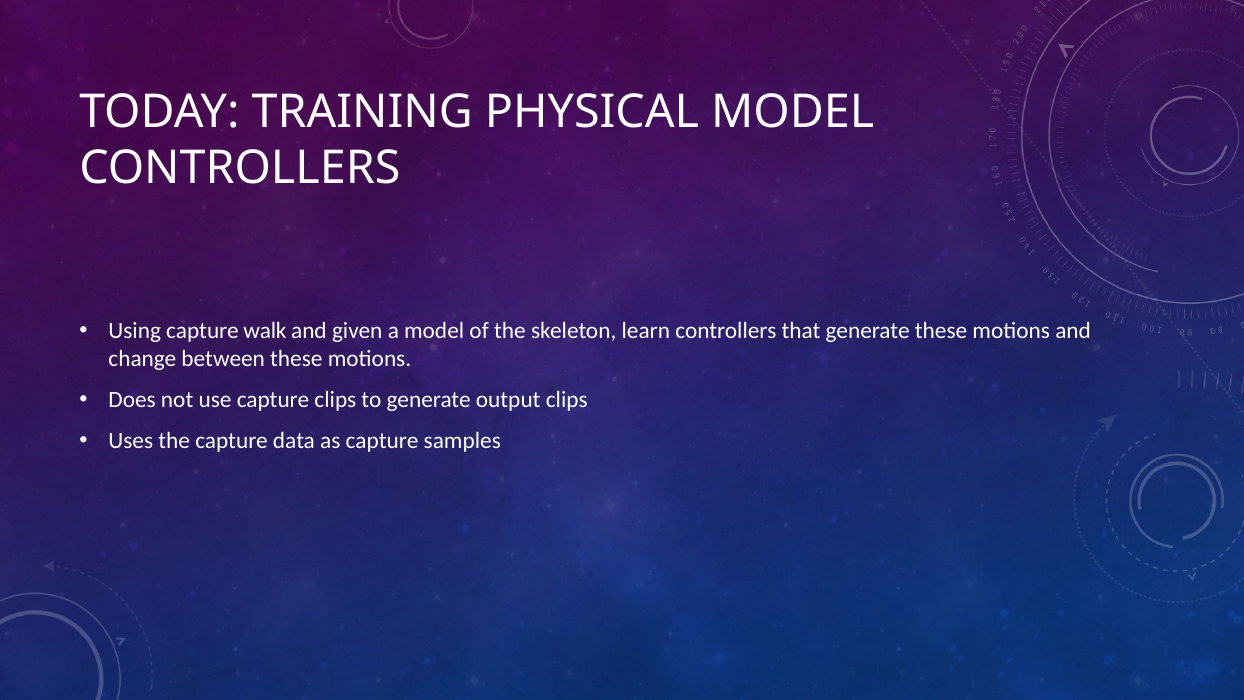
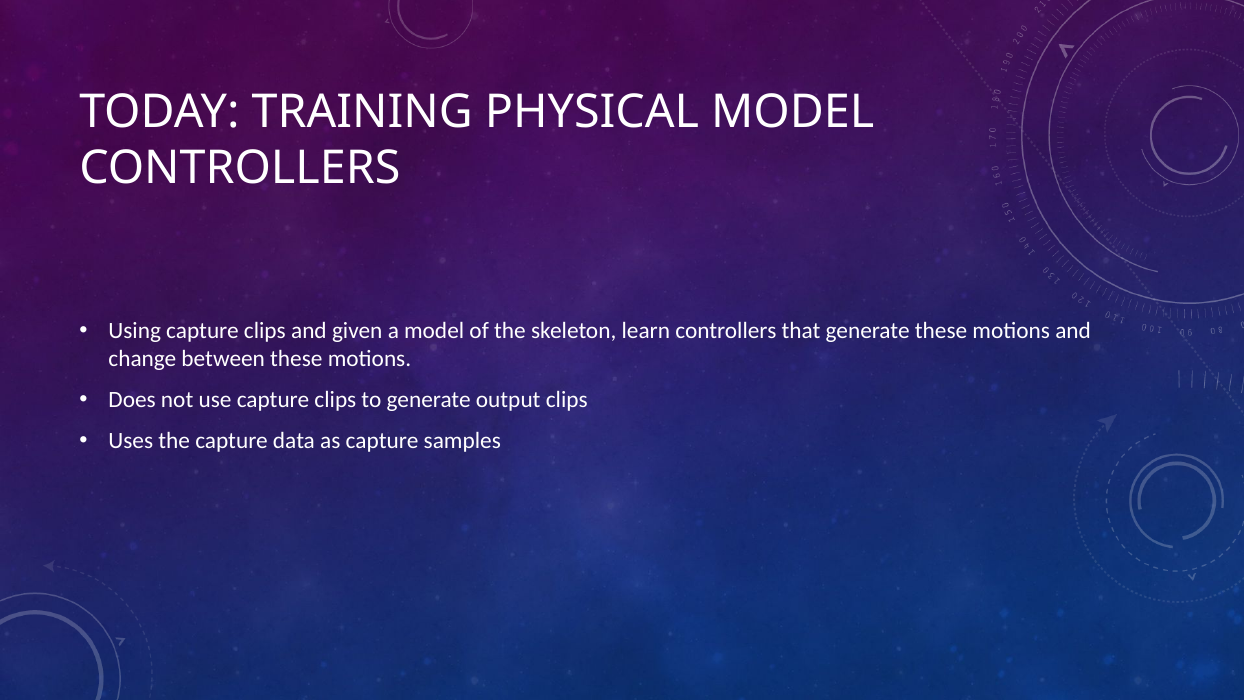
Using capture walk: walk -> clips (265, 331)
